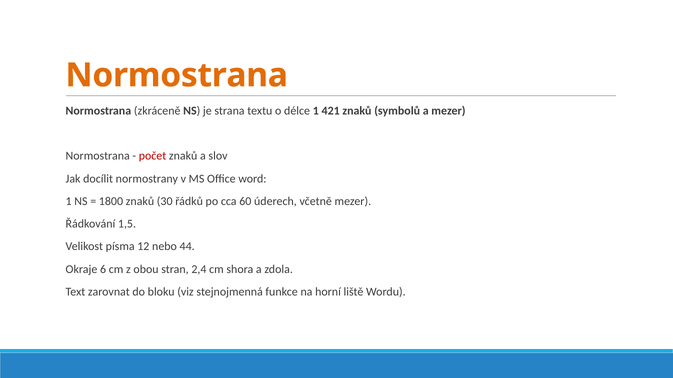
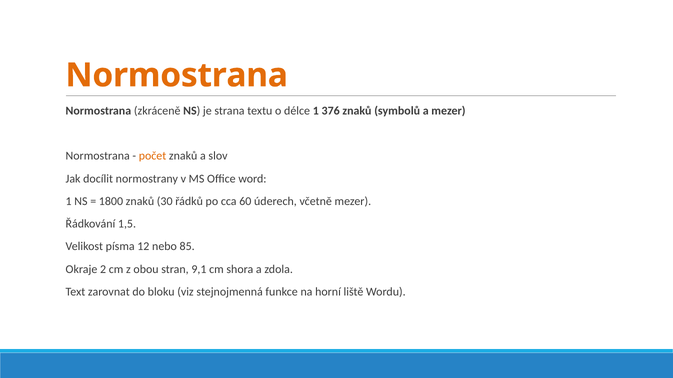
421: 421 -> 376 (331, 111)
počet colour: red -> orange (153, 156)
44: 44 -> 85 (187, 247)
6: 6 -> 2 (103, 270)
2,4: 2,4 -> 9,1 (199, 270)
